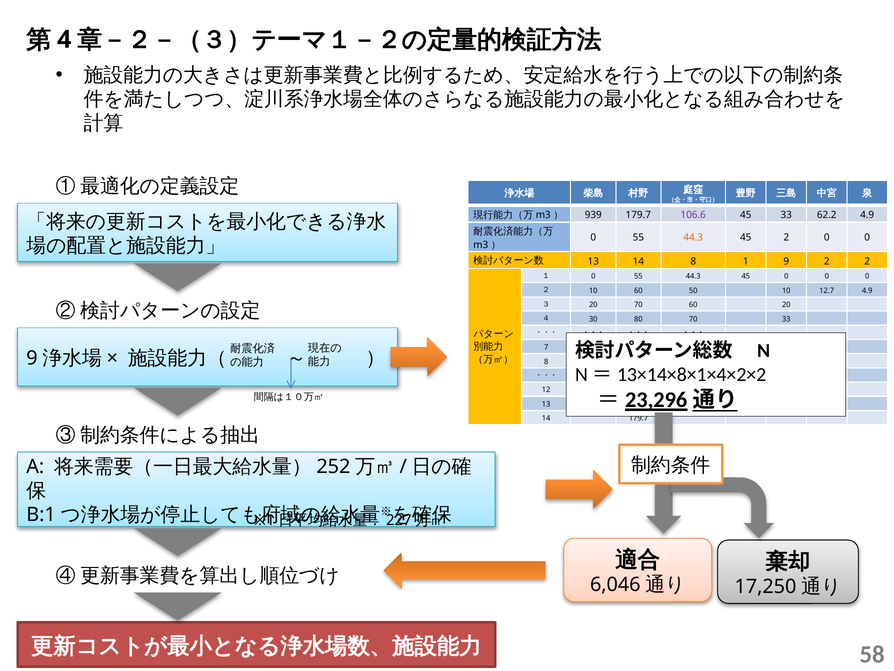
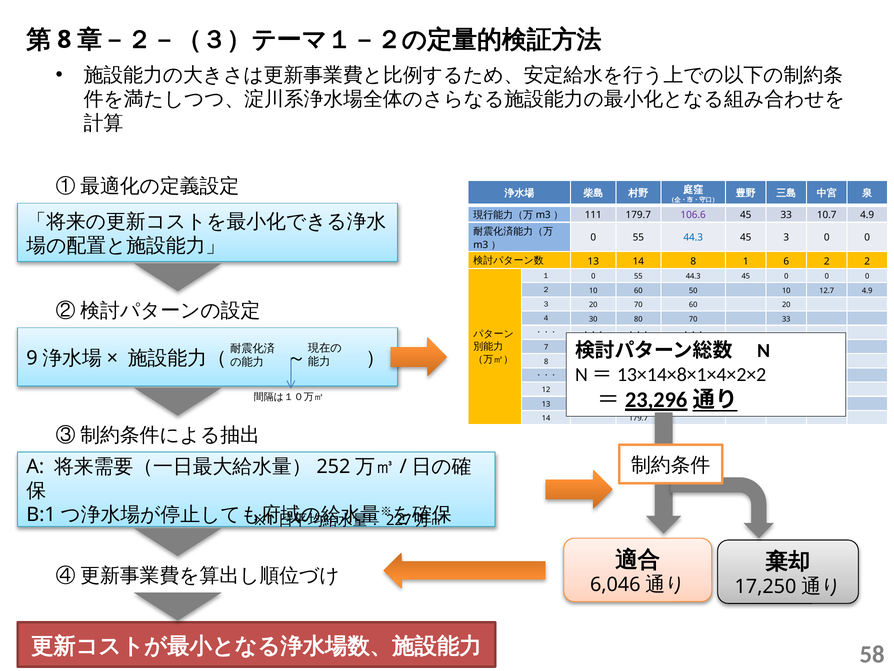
4: 4 -> 8 (64, 39)
939: 939 -> 111 (593, 215)
62.2: 62.2 -> 10.7 (827, 215)
44.3 colour: orange -> blue (693, 237)
45 2: 2 -> 3 (786, 237)
9: 9 -> 6 (786, 261)
